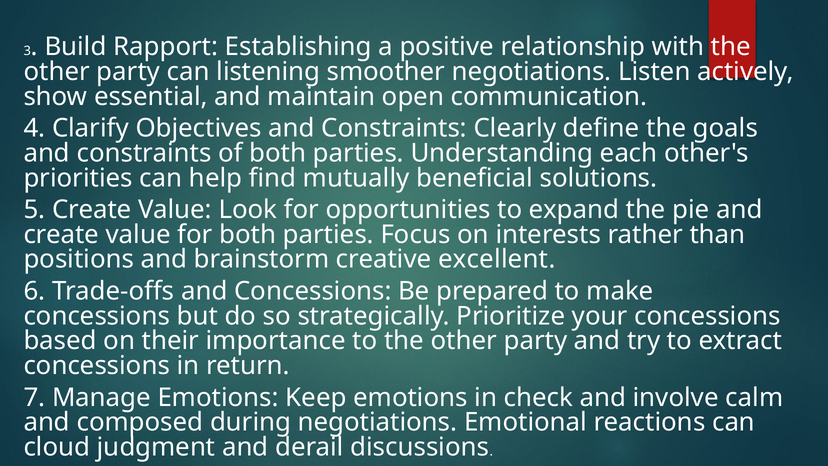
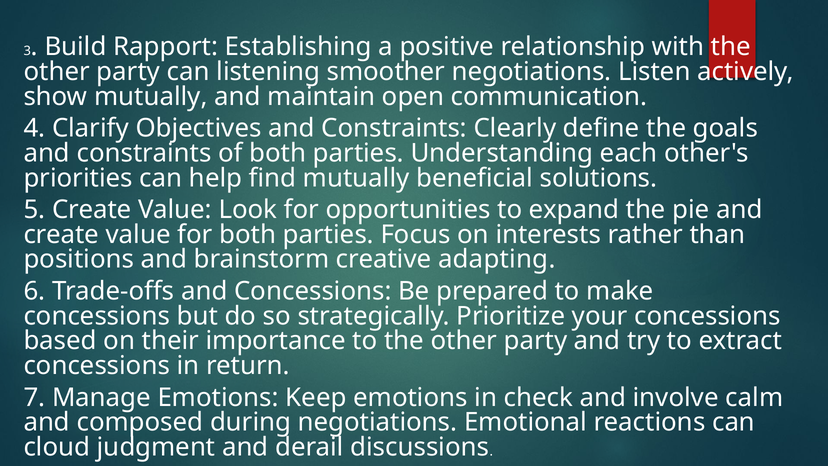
show essential: essential -> mutually (151, 96)
excellent: excellent -> adapting (497, 259)
